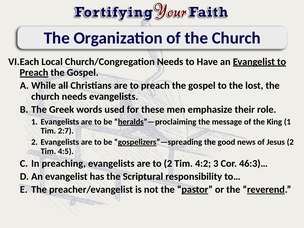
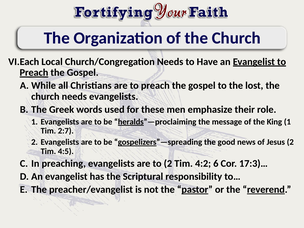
3: 3 -> 6 (216, 163)
46:3)…: 46:3)… -> 17:3)… (253, 163)
